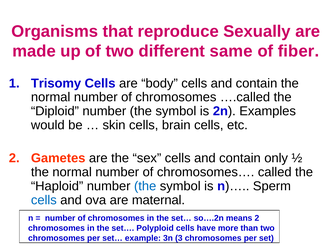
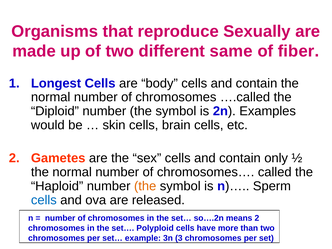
Trisomy: Trisomy -> Longest (56, 83)
the colour: blue -> orange (145, 186)
maternal: maternal -> released (158, 200)
